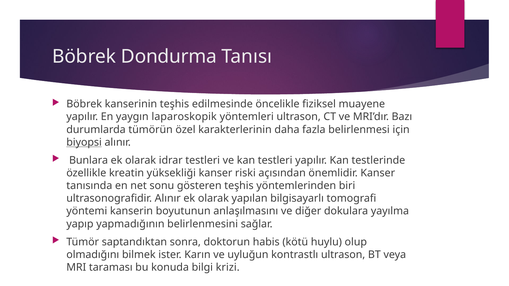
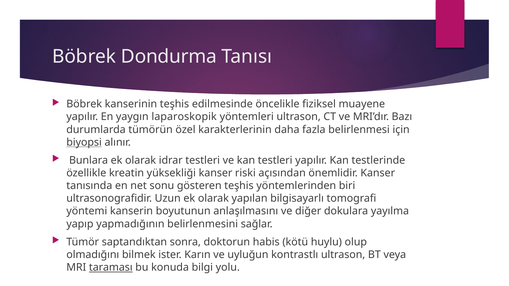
ultrasonografidir Alınır: Alınır -> Uzun (168, 199)
taraması underline: none -> present (111, 268)
krizi: krizi -> yolu (228, 268)
